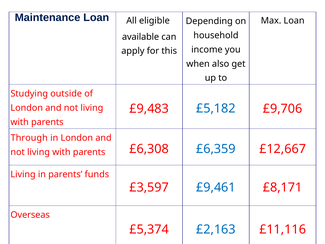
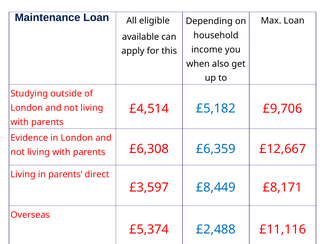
£9,483: £9,483 -> £4,514 (149, 109)
Through: Through -> Evidence (29, 138)
funds: funds -> direct (97, 174)
£9,461: £9,461 -> £8,449 (216, 187)
£2,163: £2,163 -> £2,488 (216, 229)
